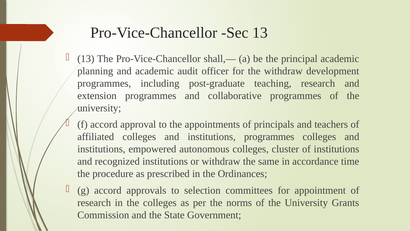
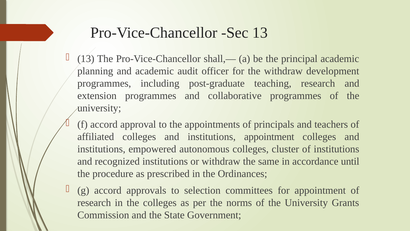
institutions programmes: programmes -> appointment (269, 137)
time: time -> until (350, 161)
